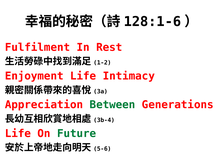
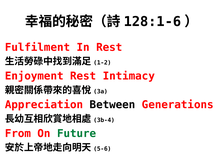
Enjoyment Life: Life -> Rest (83, 76)
Between colour: green -> black (112, 105)
Life: Life -> From (18, 134)
